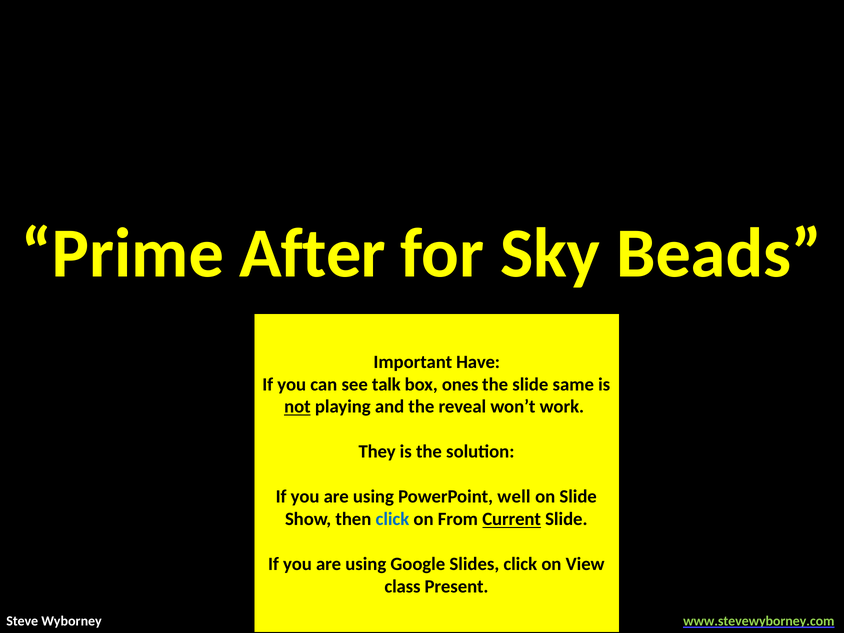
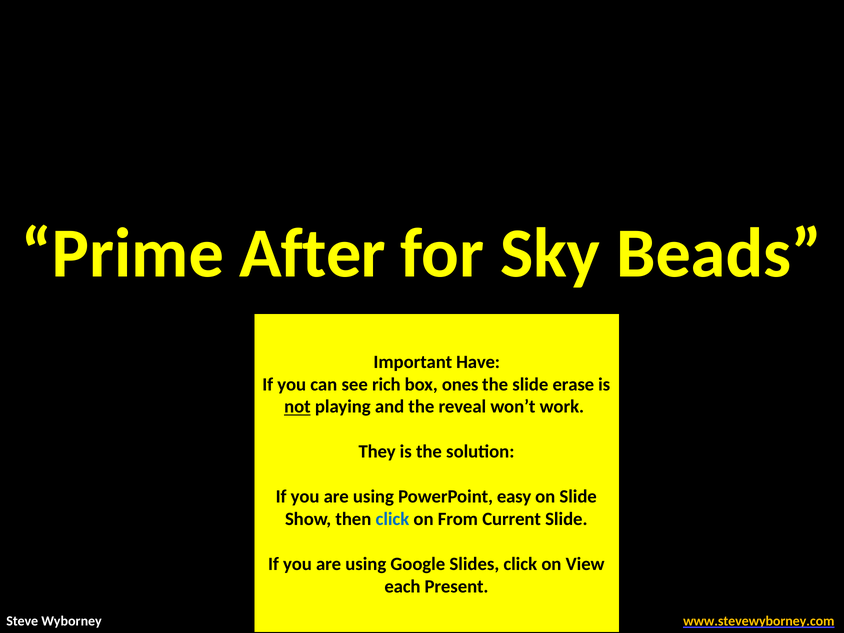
talk: talk -> rich (386, 384)
same: same -> erase (573, 384)
well: well -> easy (514, 497)
Current underline: present -> none (512, 519)
class: class -> each (402, 587)
www.stevewyborney.com colour: light green -> yellow (759, 621)
